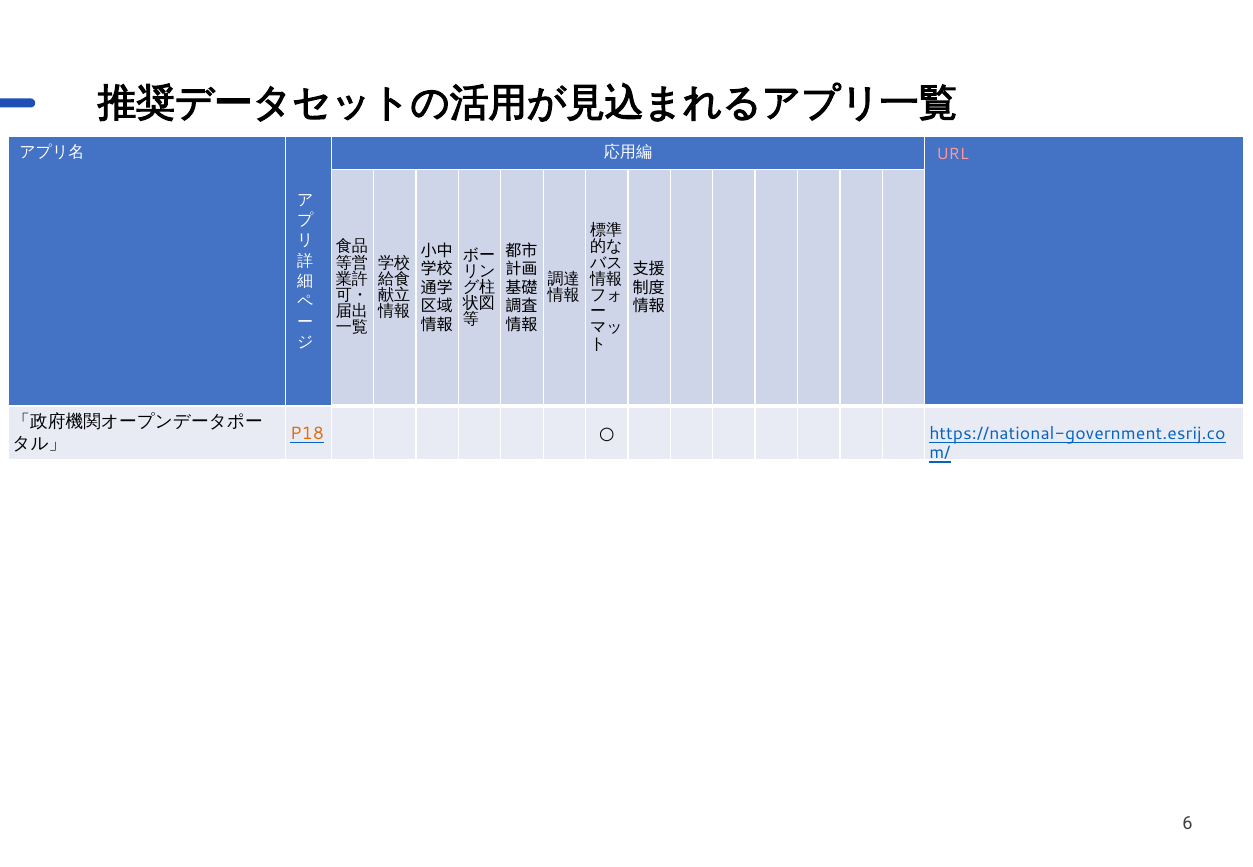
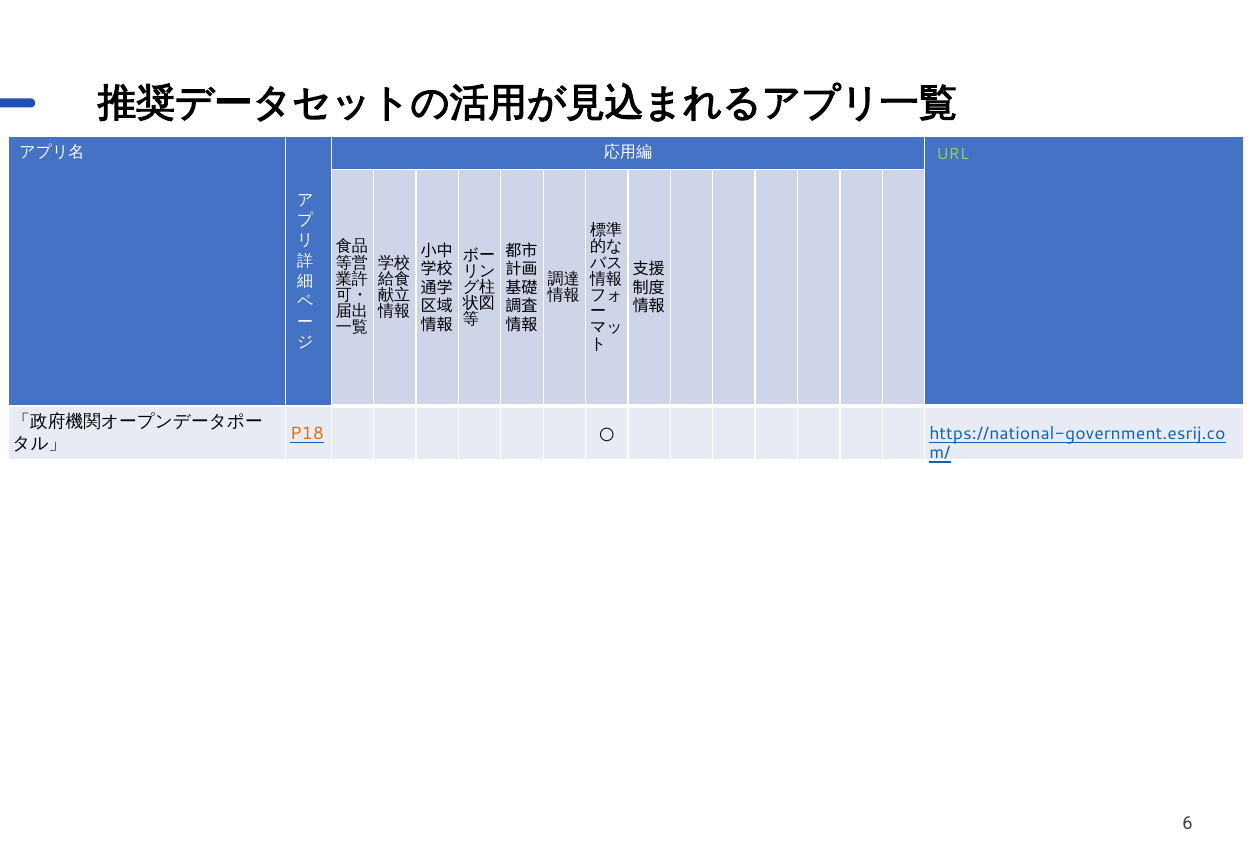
URL colour: pink -> light green (953, 154)
